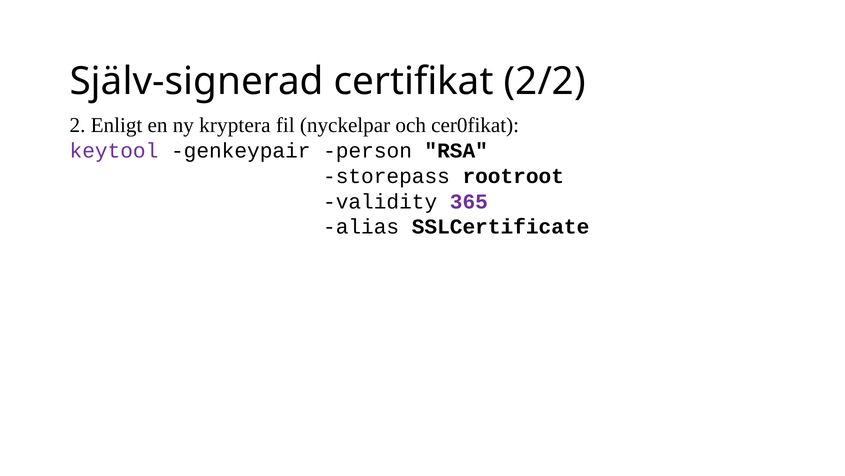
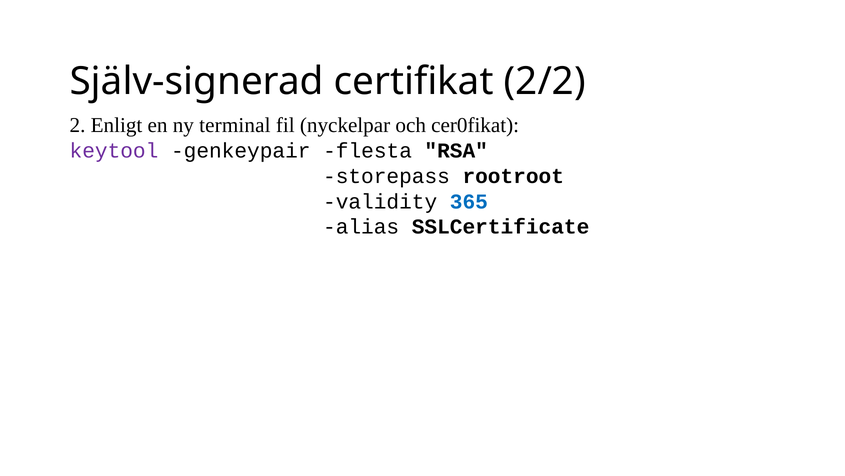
kryptera: kryptera -> terminal (235, 125)
person: person -> flesta (368, 151)
365 colour: purple -> blue (469, 201)
